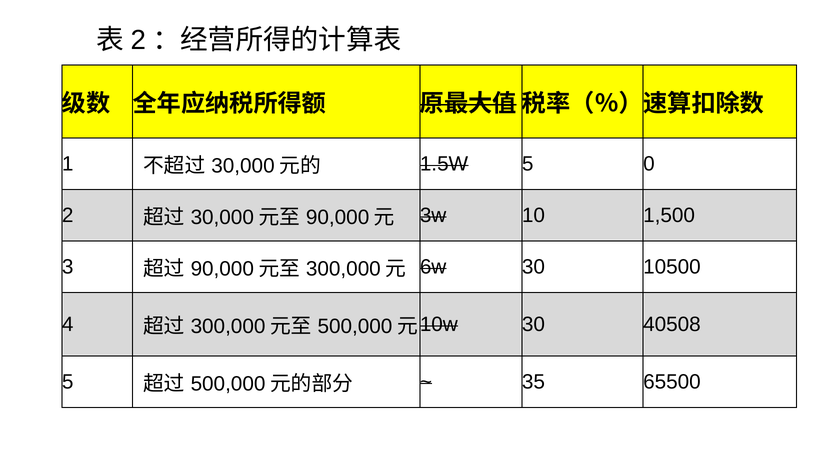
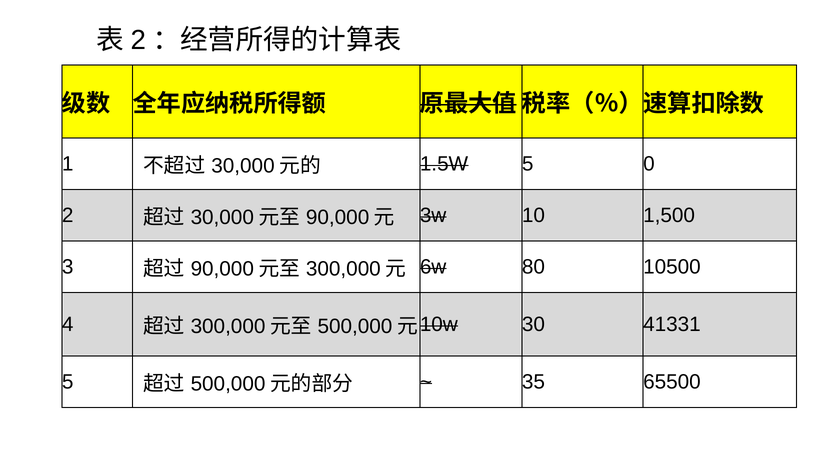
6w 30: 30 -> 80 (533, 267)
40508: 40508 -> 41331 (672, 325)
